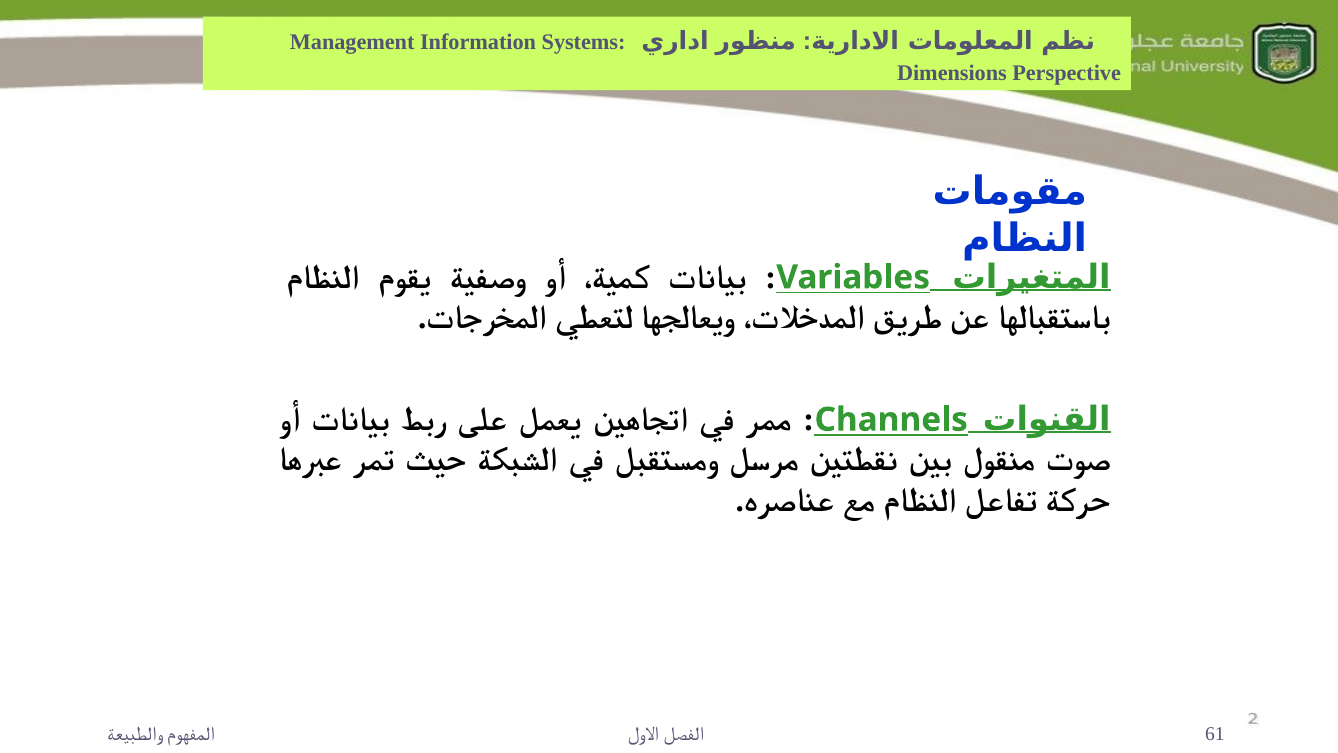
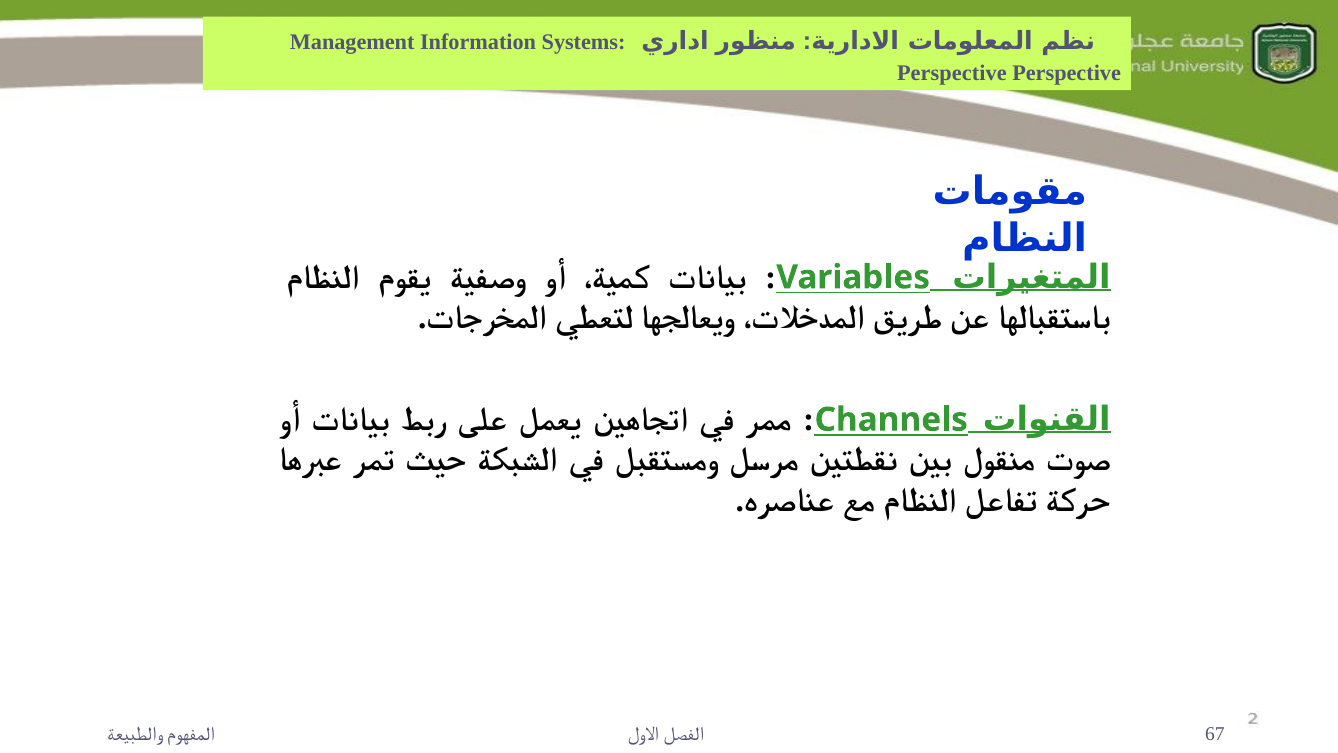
Dimensions: Dimensions -> Perspective (952, 73)
61: 61 -> 67 (1215, 734)
